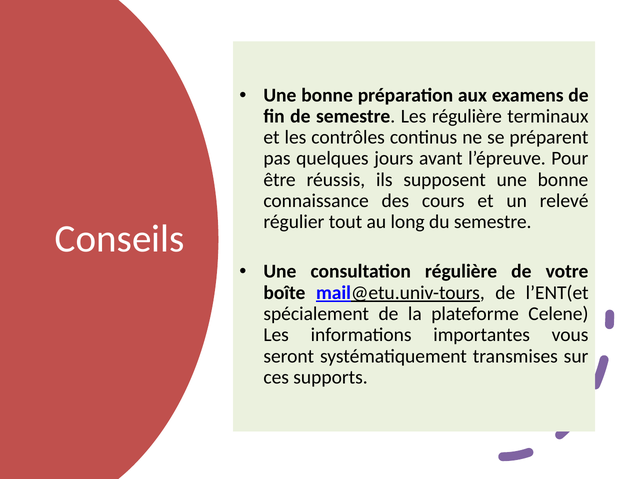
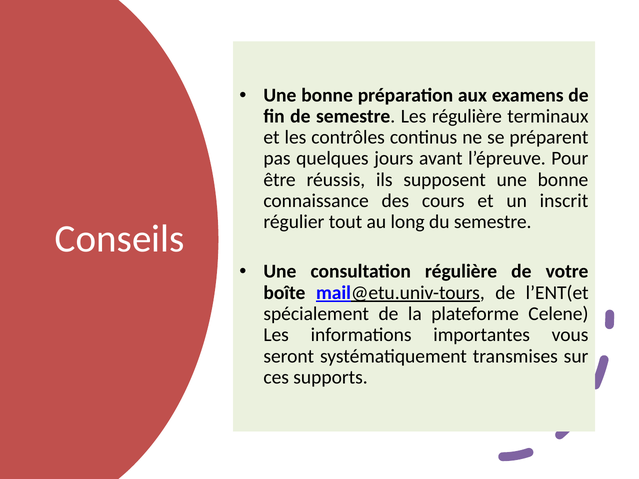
relevé: relevé -> inscrit (564, 201)
